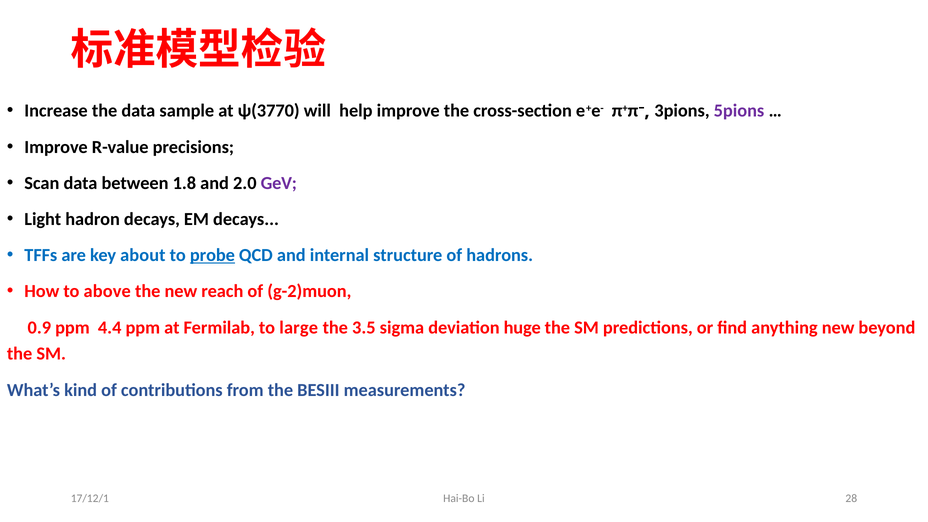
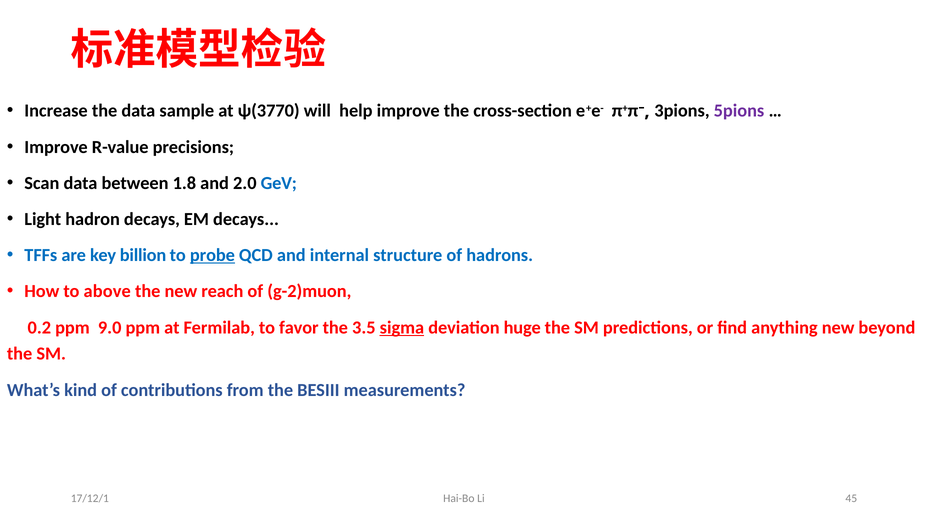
GeV colour: purple -> blue (279, 183)
about: about -> billion (143, 255)
0.9: 0.9 -> 0.2 (39, 327)
4.4: 4.4 -> 9.0 (110, 327)
large: large -> favor (299, 327)
sigma underline: none -> present (402, 327)
28: 28 -> 45 (851, 498)
